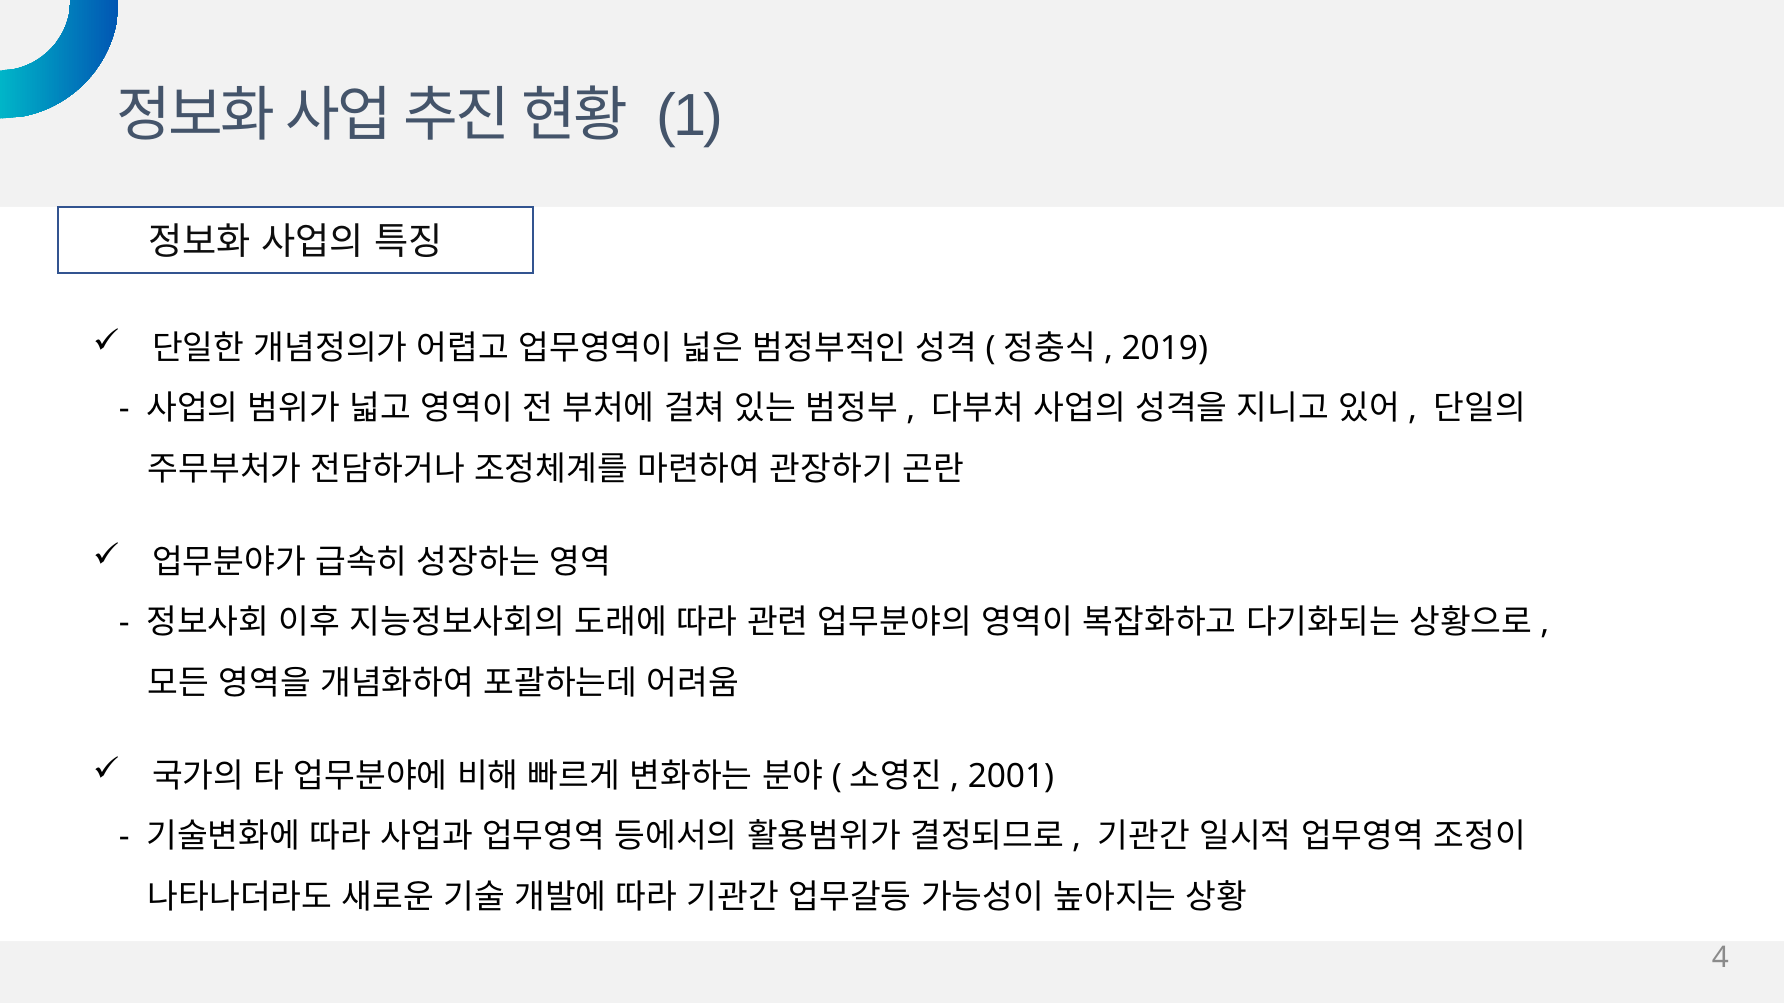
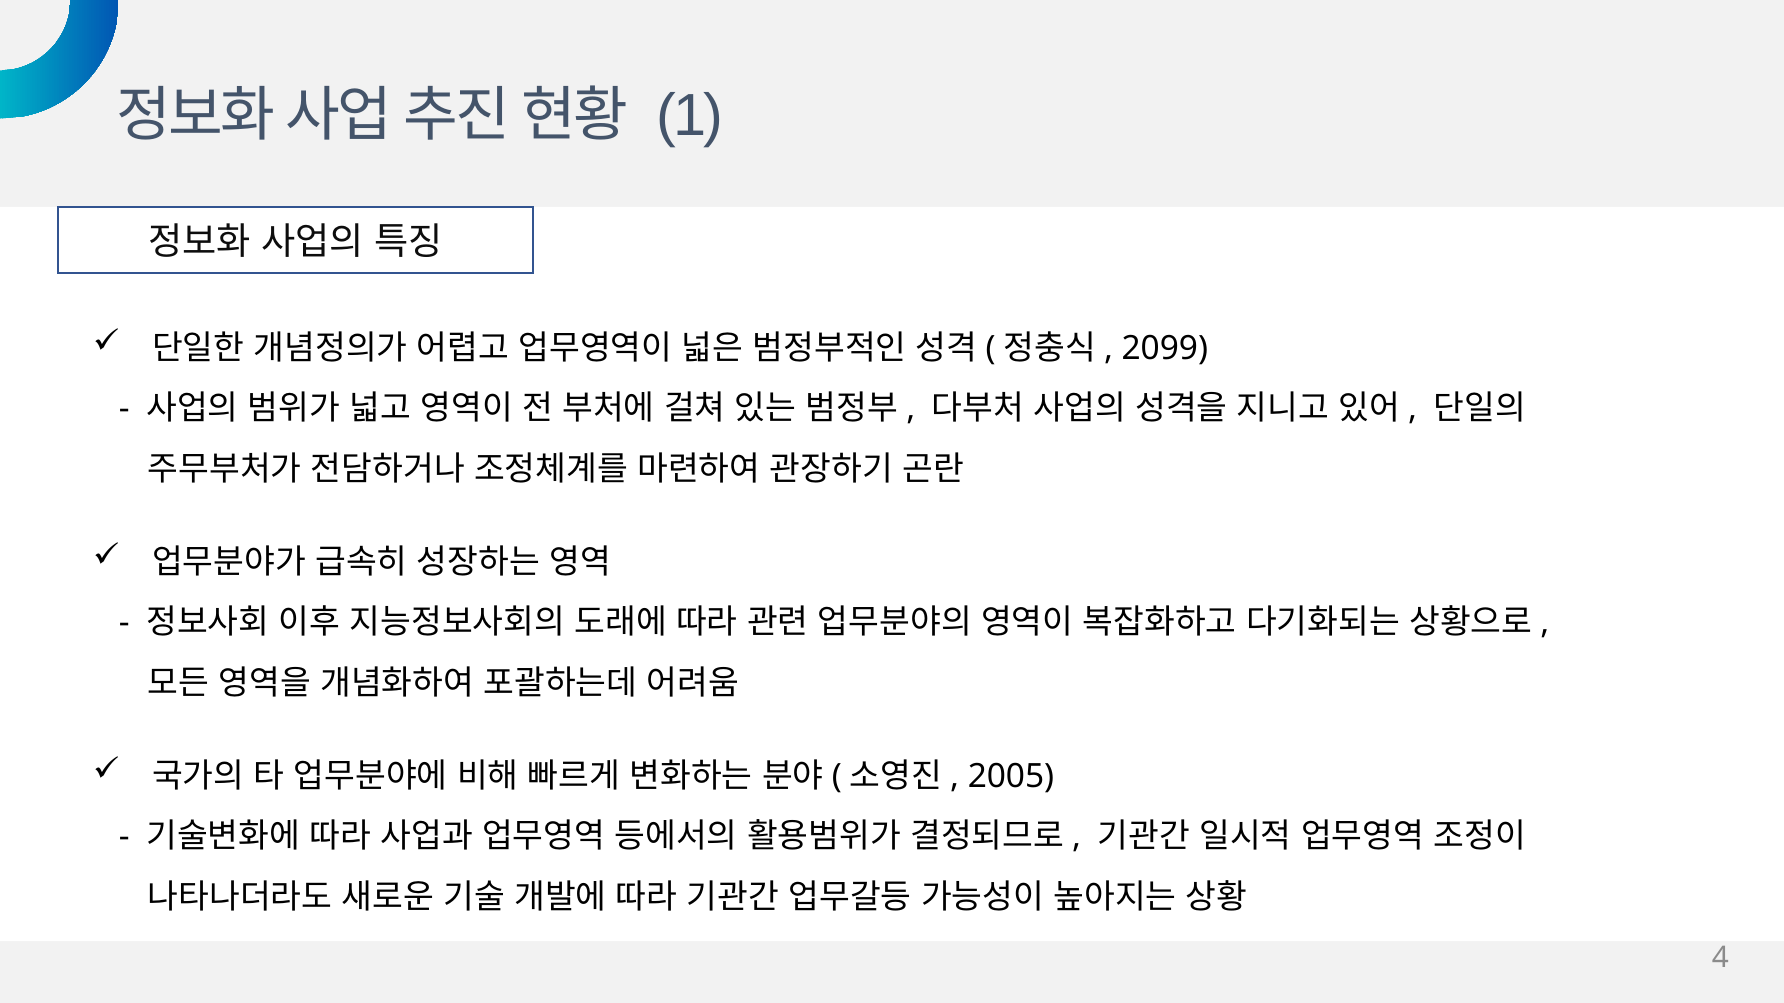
2019: 2019 -> 2099 (1165, 349)
2001: 2001 -> 2005 (1011, 777)
